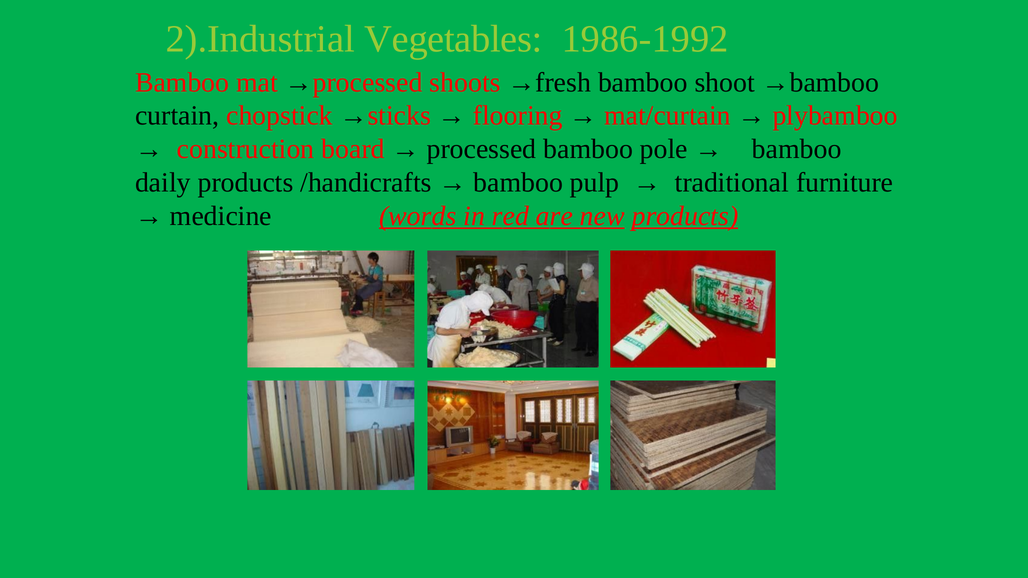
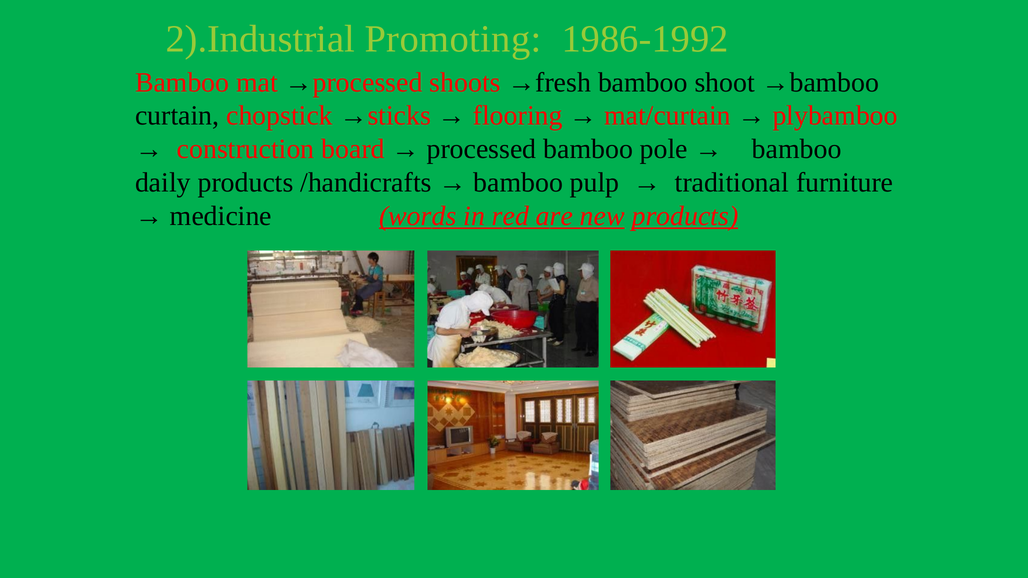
Vegetables: Vegetables -> Promoting (453, 39)
